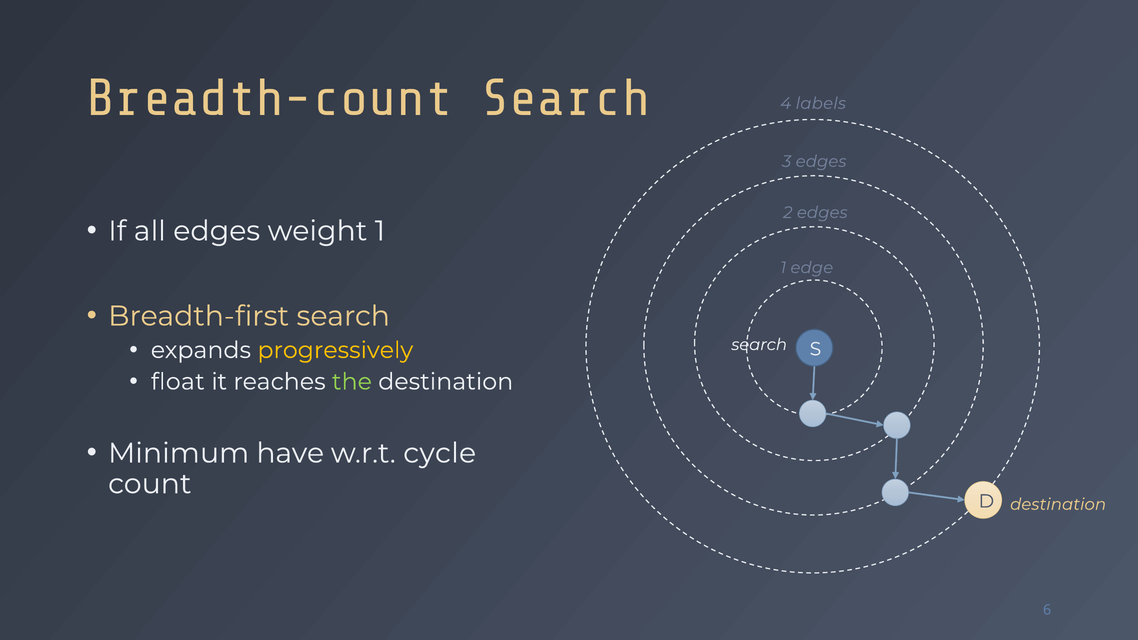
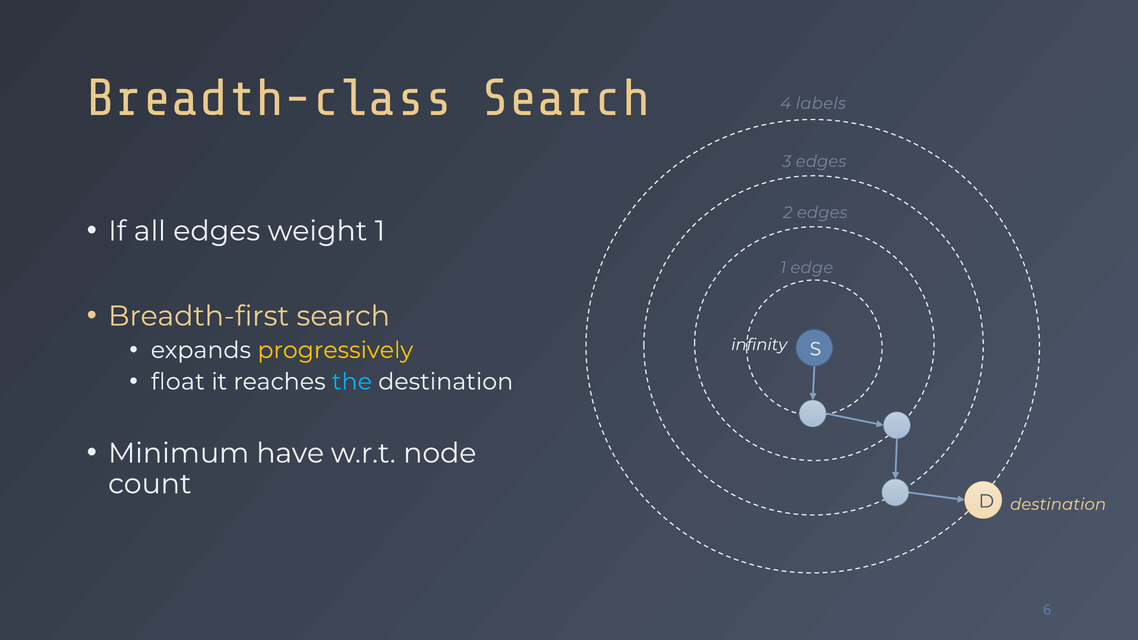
Breadth-count: Breadth-count -> Breadth-class (270, 98)
search: search -> infinity (759, 345)
the colour: light green -> light blue (352, 382)
cycle: cycle -> node (440, 453)
